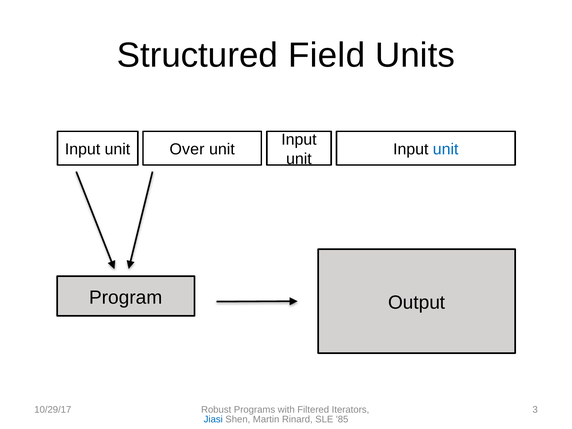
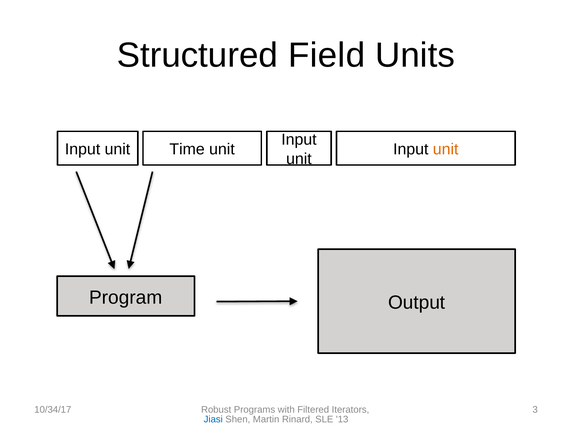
Over: Over -> Time (187, 149)
unit colour: blue -> orange (446, 149)
10/29/17: 10/29/17 -> 10/34/17 (53, 410)
85: 85 -> 13 (342, 419)
